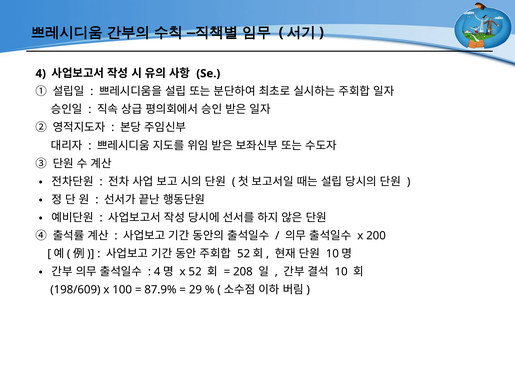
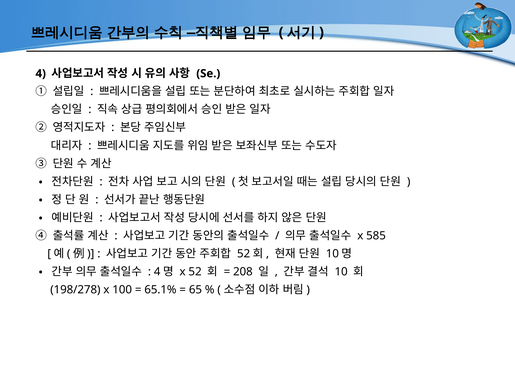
200: 200 -> 585 (376, 236)
198/609: 198/609 -> 198/278 (75, 290)
87.9%: 87.9% -> 65.1% (160, 290)
29: 29 -> 65 (195, 290)
